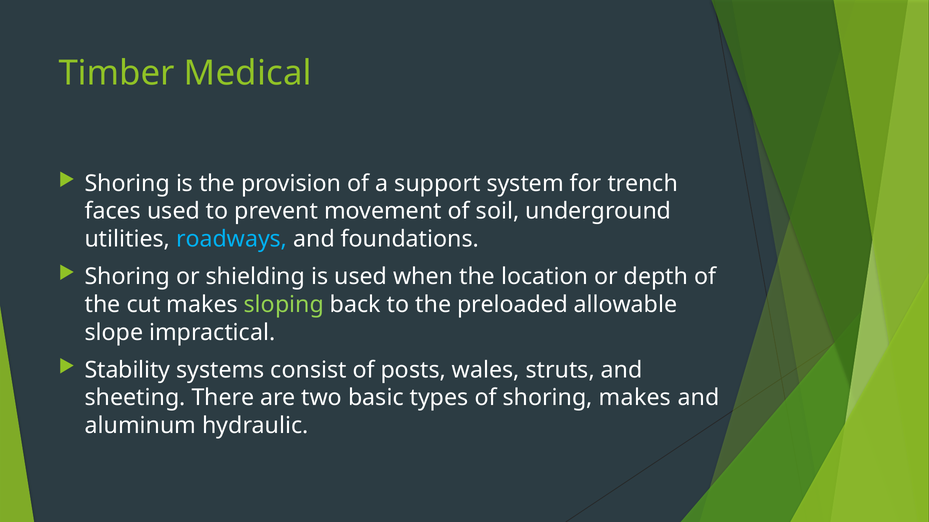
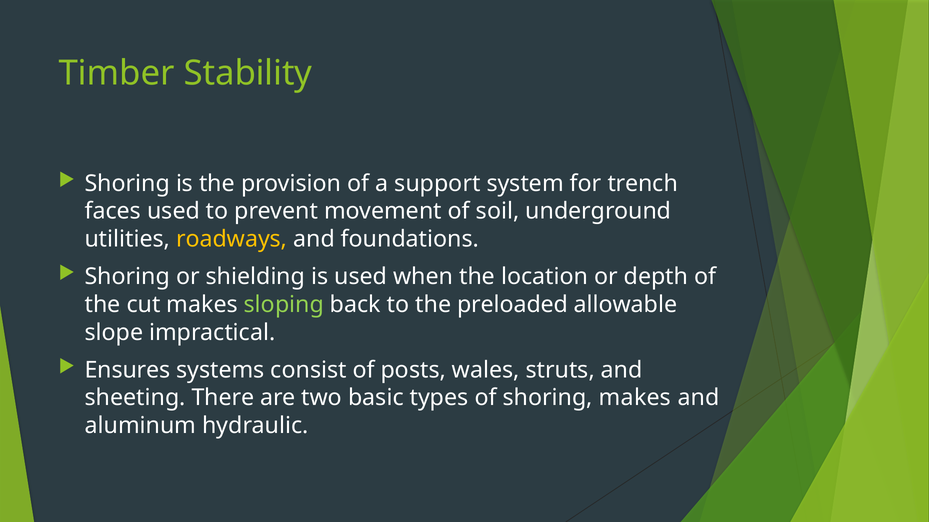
Medical: Medical -> Stability (248, 73)
roadways colour: light blue -> yellow (232, 239)
Stability: Stability -> Ensures (127, 370)
